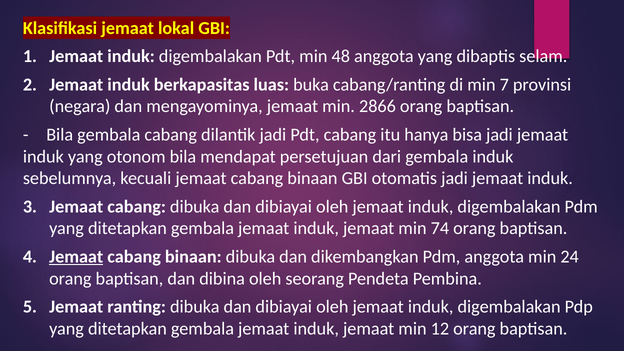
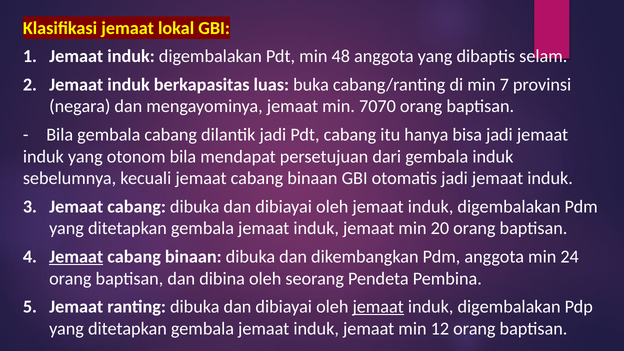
2866: 2866 -> 7070 (377, 106)
74: 74 -> 20 (440, 228)
jemaat underline: none -> present (378, 307)
